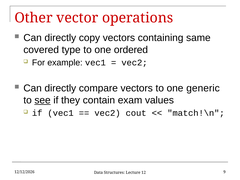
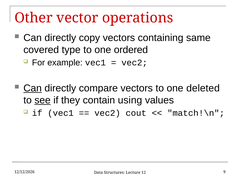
Can underline: none -> present (33, 88)
generic: generic -> deleted (203, 88)
exam: exam -> using (130, 100)
